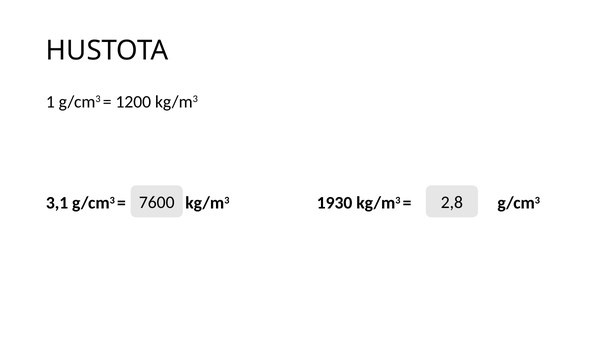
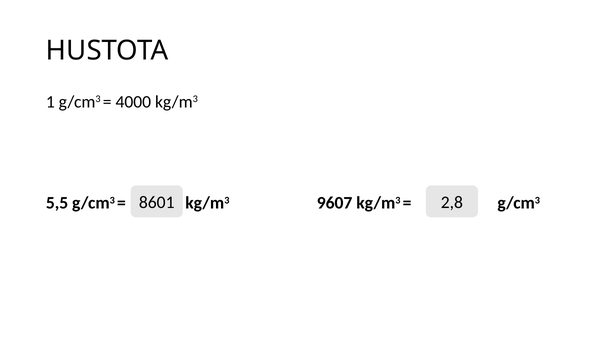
1200: 1200 -> 4000 (133, 102)
7600: 7600 -> 8601 (157, 202)
3,1: 3,1 -> 5,5 (57, 203)
1930: 1930 -> 9607 (335, 203)
